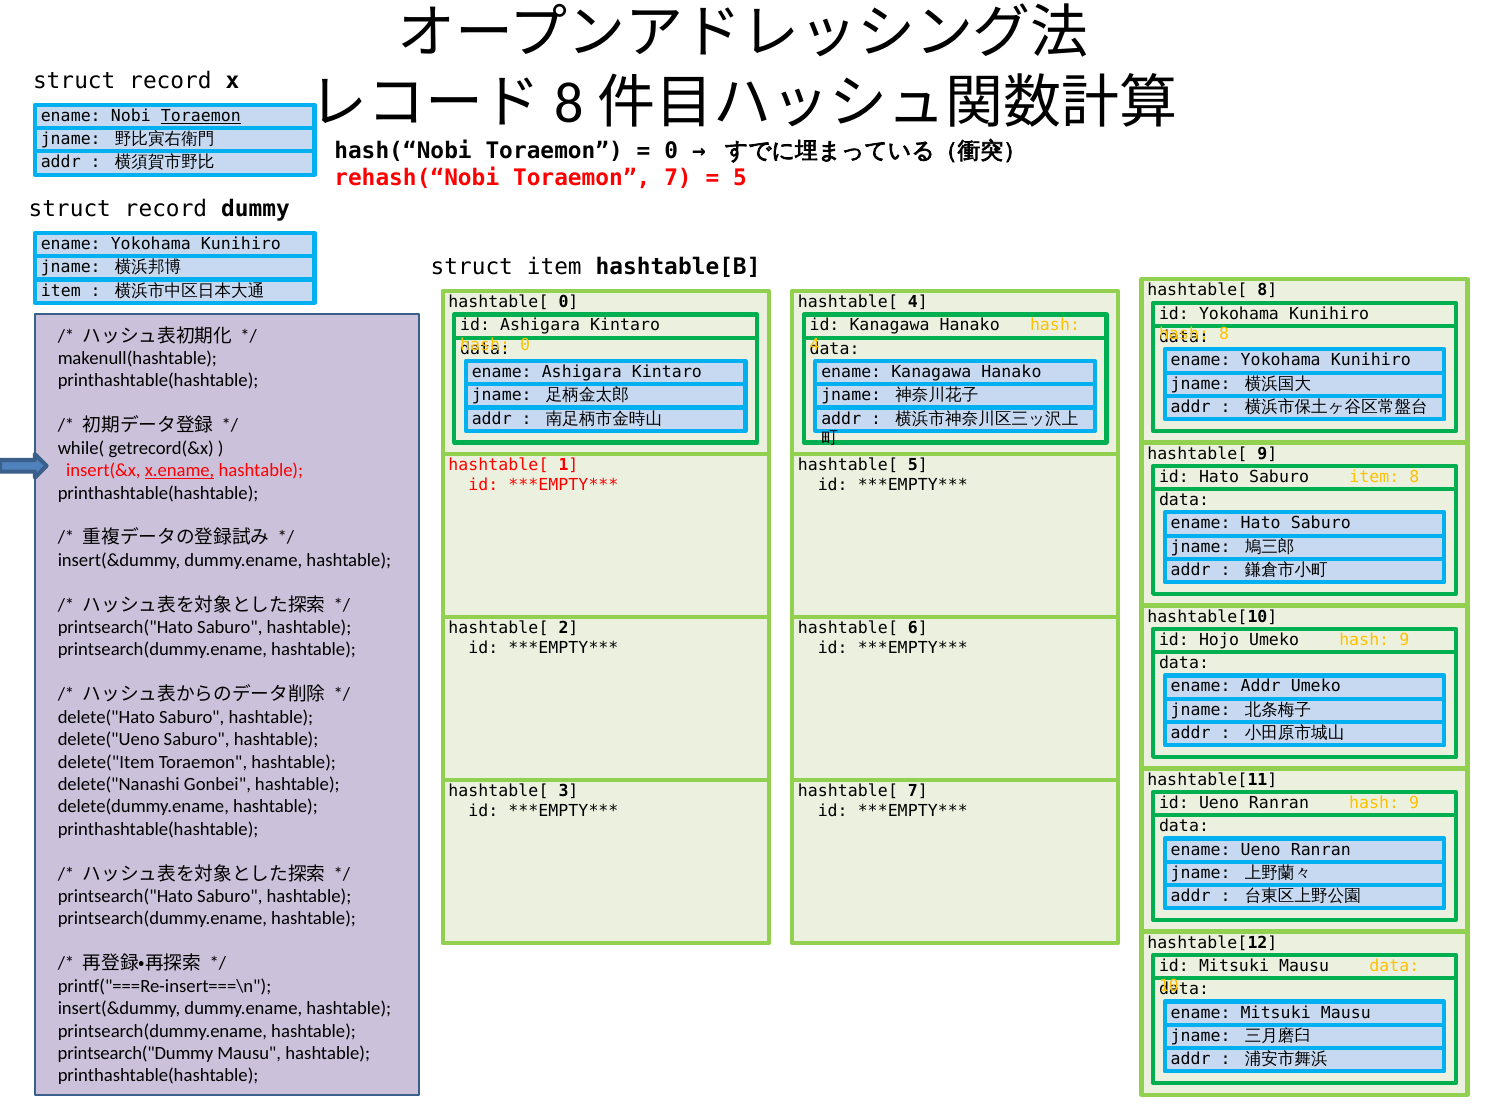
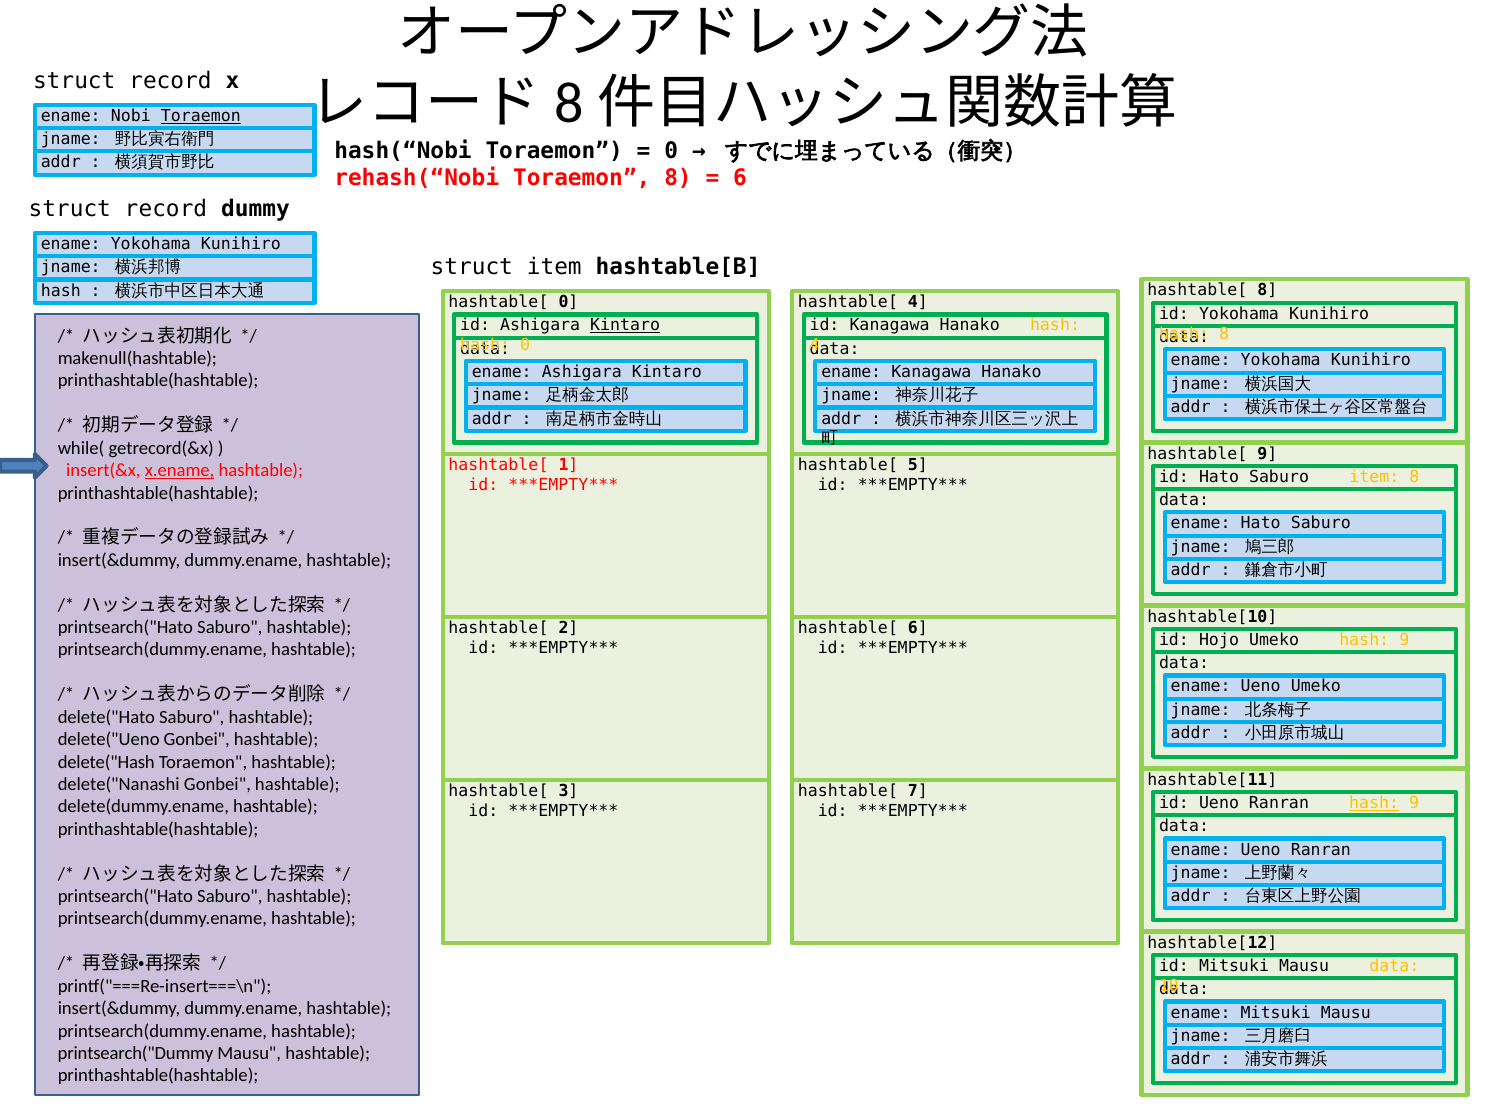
Toraemon 7: 7 -> 8 (678, 178)
5: 5 -> 6 (740, 178)
item: item -> hash (61, 291)
Kintaro underline: none -> present (625, 326)
Addr: Addr -> Ueno (1261, 687)
delete("Ueno Saburo: Saburo -> Gonbei (197, 740)
delete("Item: delete("Item -> delete("Hash (106, 762)
hash underline: none -> present (1374, 803)
